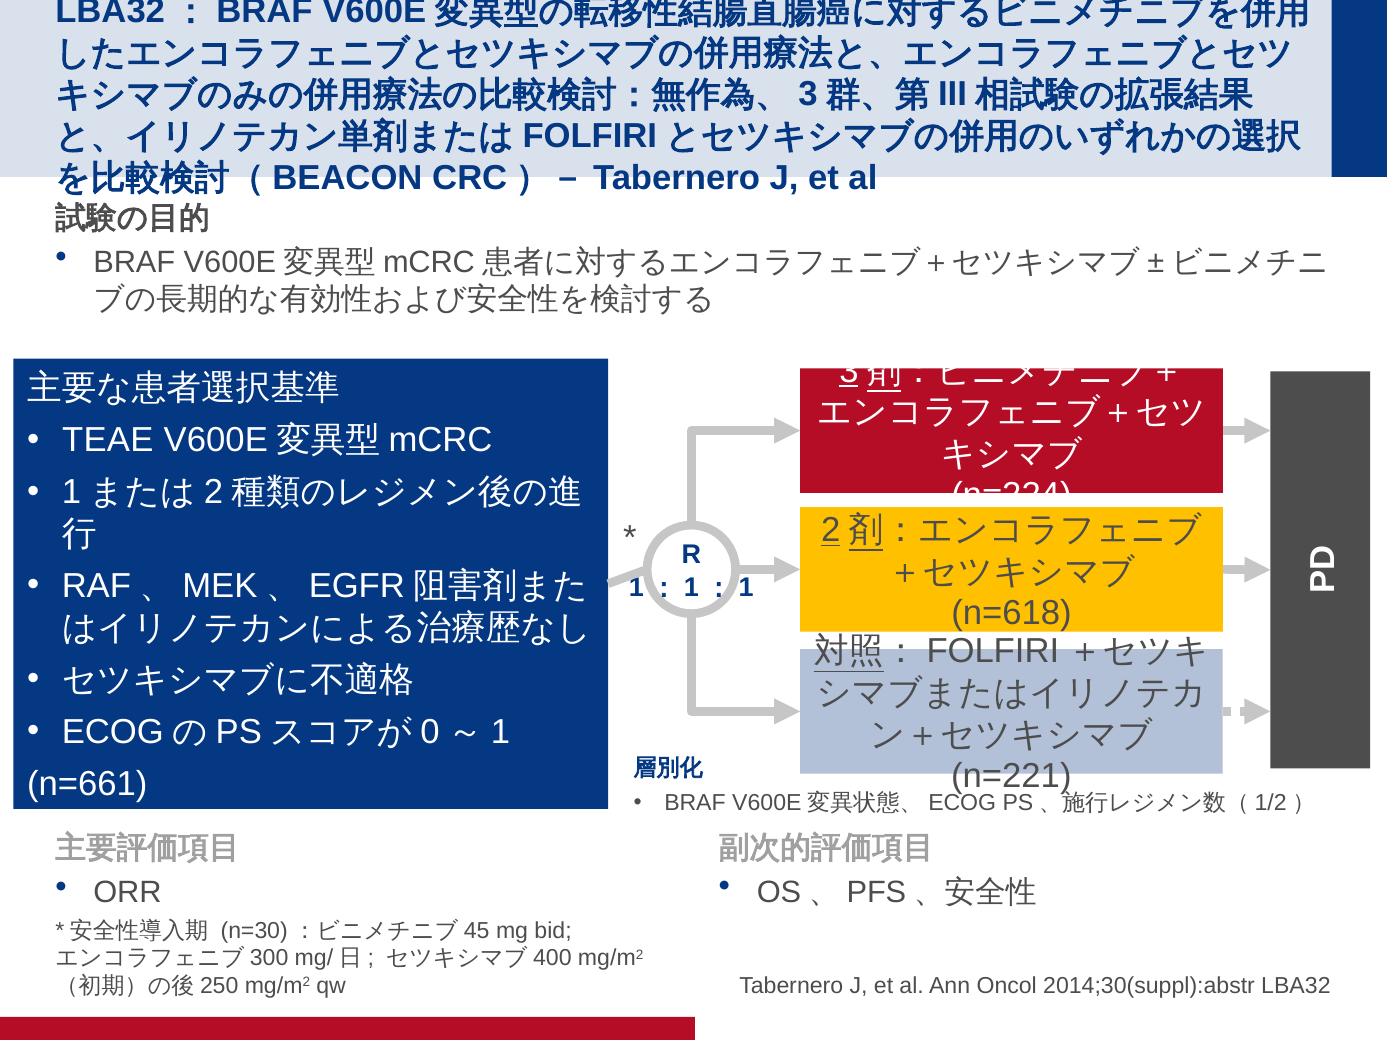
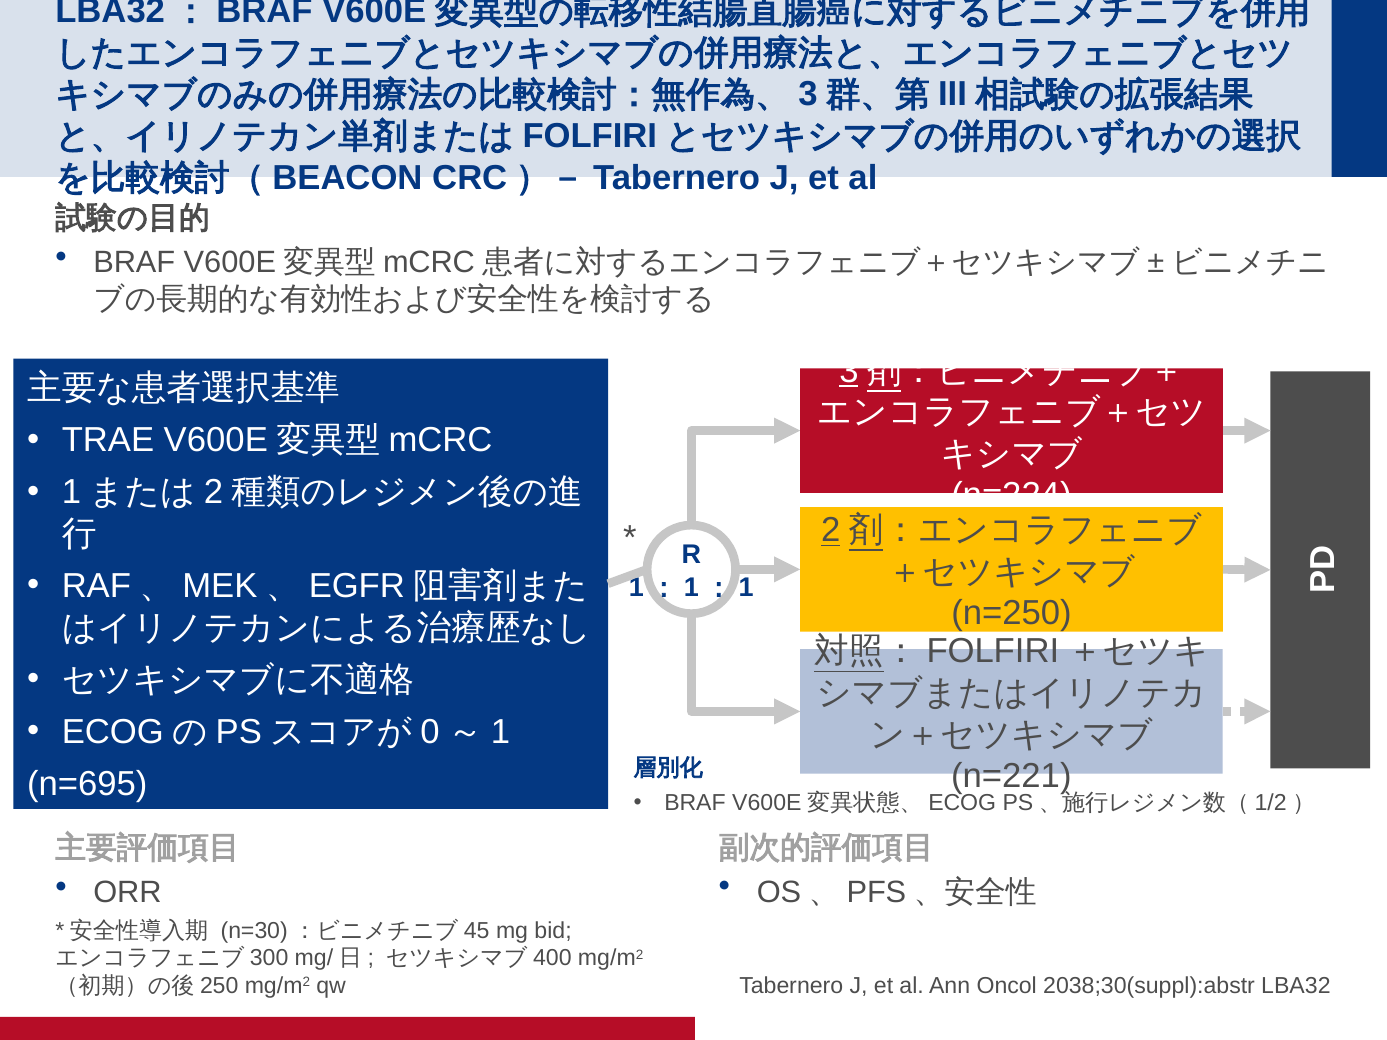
TEAE: TEAE -> TRAE (108, 441)
n=618: n=618 -> n=250 (1011, 614)
n=661: n=661 -> n=695 (87, 784)
2014;30(suppl):abstr: 2014;30(suppl):abstr -> 2038;30(suppl):abstr (1149, 986)
